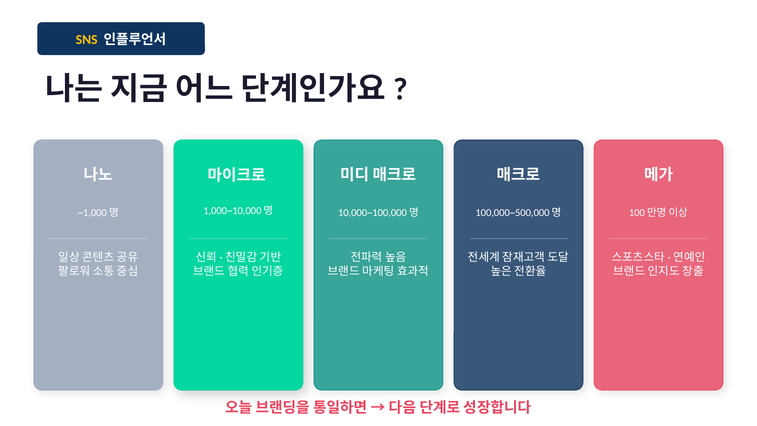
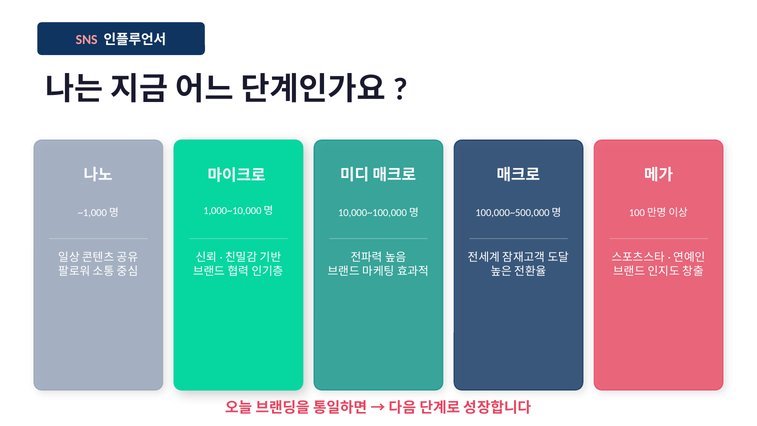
SNS colour: yellow -> pink (87, 40)
